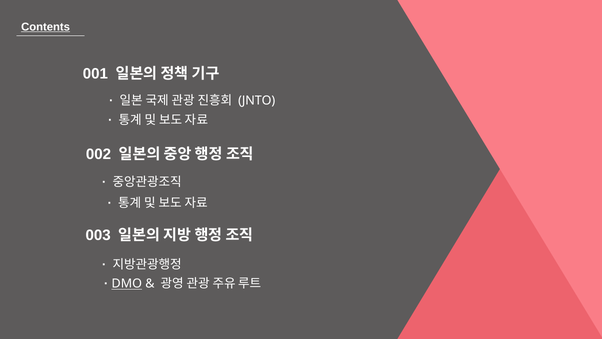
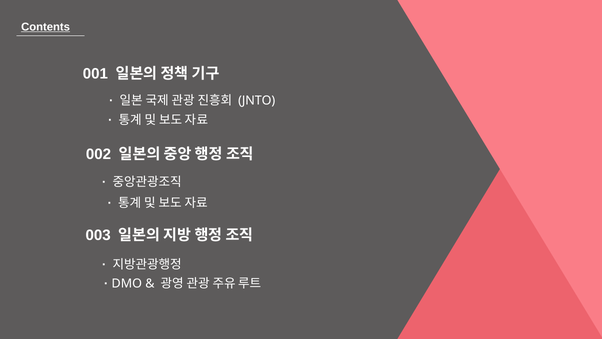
DMO underline: present -> none (127, 283)
